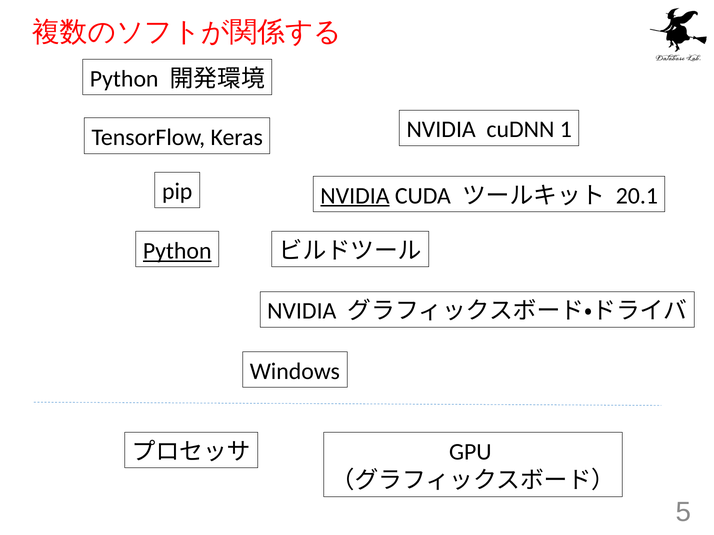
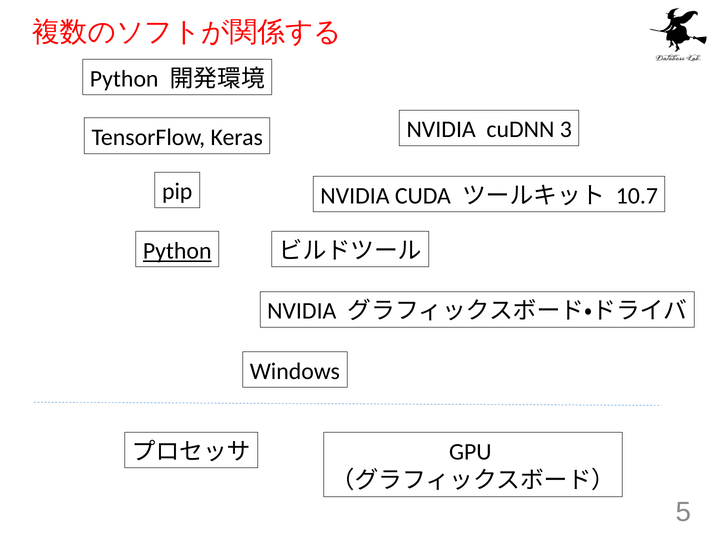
1: 1 -> 3 (566, 130)
NVIDIA underline: present -> none (355, 196)
20.1: 20.1 -> 10.7 (637, 196)
